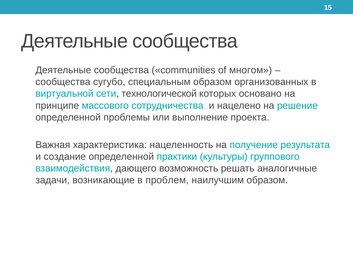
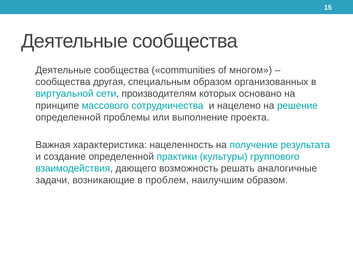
сугубо: сугубо -> другая (109, 82)
технологической: технологической -> производителям (159, 94)
